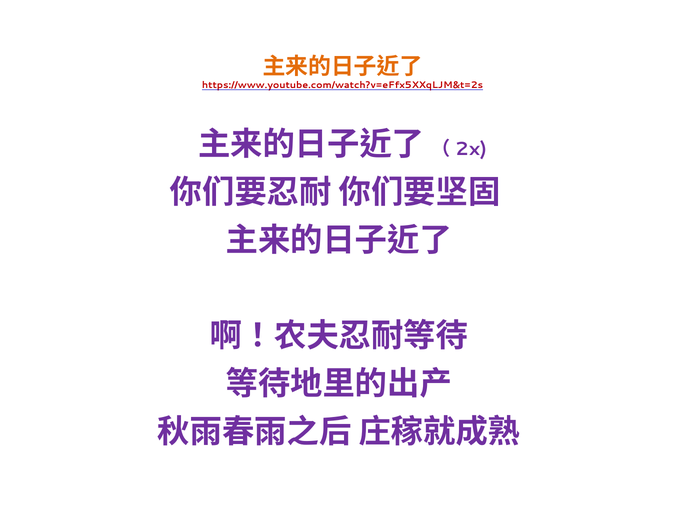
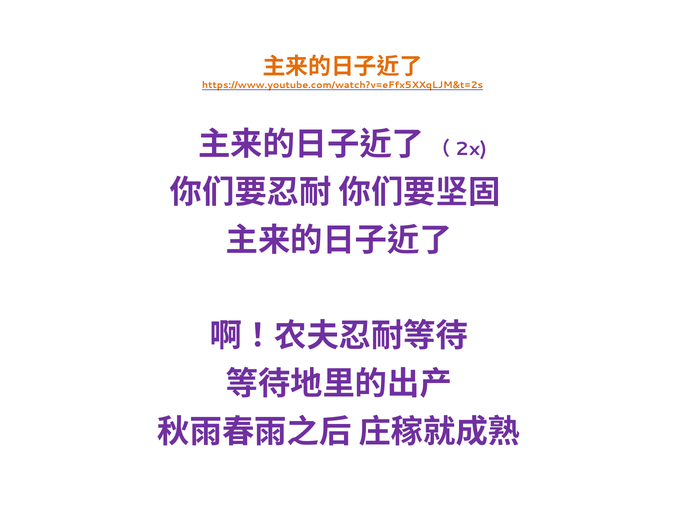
https://www.youtube.com/watch?v=eFfx5XXqLJM&t=2s colour: red -> orange (343, 85)
